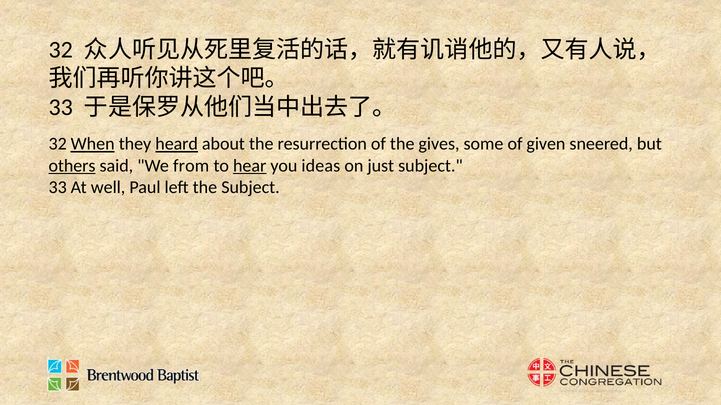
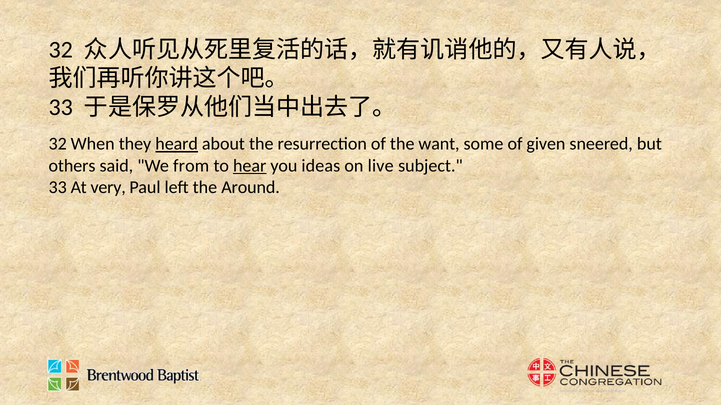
When underline: present -> none (93, 144)
gives: gives -> want (439, 144)
others underline: present -> none (72, 166)
just: just -> live (381, 166)
well: well -> very (108, 188)
the Subject: Subject -> Around (251, 188)
